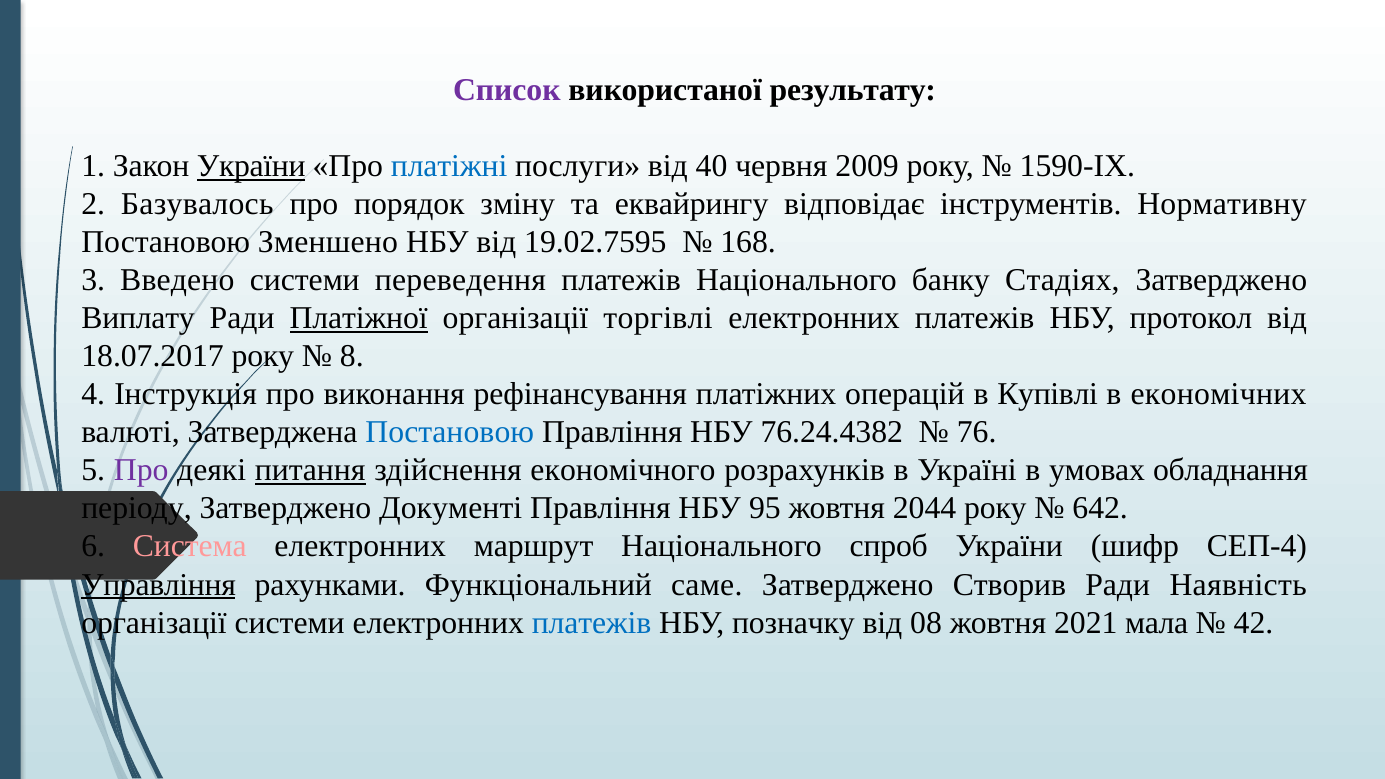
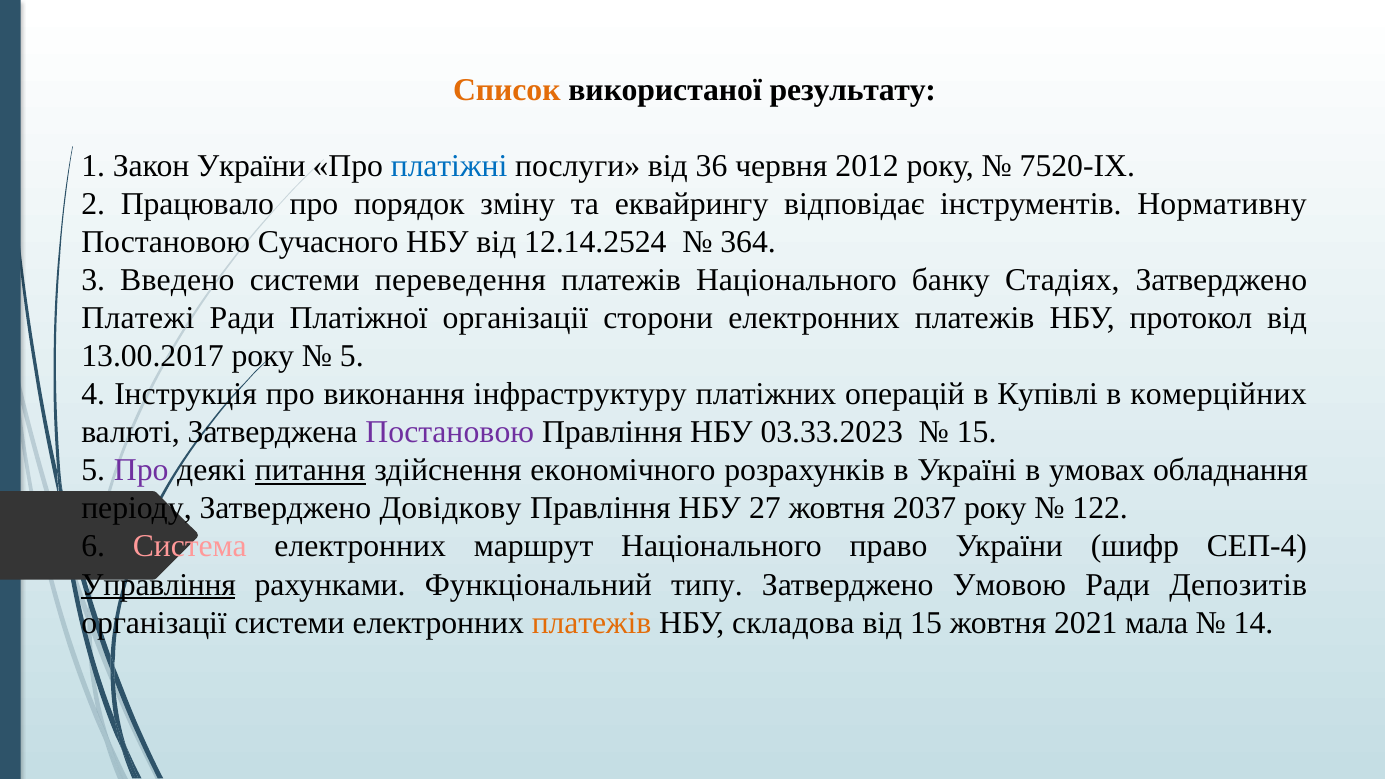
Список colour: purple -> orange (507, 90)
України underline: present -> none (251, 166)
40: 40 -> 36 (712, 166)
2009: 2009 -> 2012 (867, 166)
1590-IX: 1590-IX -> 7520-IX (1077, 166)
Базувалось: Базувалось -> Працювало (197, 204)
Зменшено: Зменшено -> Сучасного (328, 242)
19.02.7595: 19.02.7595 -> 12.14.2524 (595, 242)
168: 168 -> 364 (748, 242)
Виплату: Виплату -> Платежі (138, 318)
Платіжної underline: present -> none (359, 318)
торгівлі: торгівлі -> сторони (658, 318)
18.07.2017: 18.07.2017 -> 13.00.2017 (153, 356)
8: 8 -> 5 (352, 356)
рефінансування: рефінансування -> інфраструктуру (580, 394)
економічних: економічних -> комерційних (1219, 394)
Постановою colour: blue -> purple (450, 432)
76.24.4382: 76.24.4382 -> 03.33.2023 (832, 432)
76: 76 -> 15 (977, 432)
Документі: Документі -> Довідкову (451, 509)
95: 95 -> 27 (765, 509)
2044: 2044 -> 2037 (925, 509)
642: 642 -> 122 (1100, 509)
спроб: спроб -> право (889, 547)
саме: саме -> типу (707, 585)
Створив: Створив -> Умовою (1009, 585)
Наявність: Наявність -> Депозитів (1238, 585)
платежів colour: blue -> orange (592, 623)
позначку: позначку -> складова (793, 623)
від 08: 08 -> 15 (926, 623)
42: 42 -> 14 (1254, 623)
